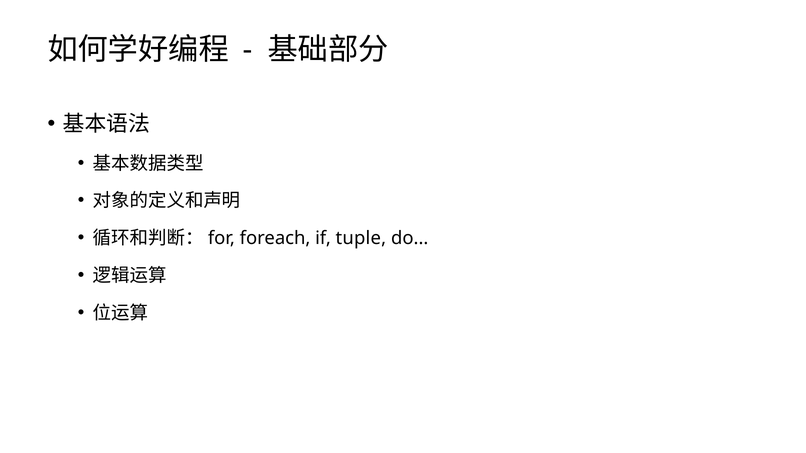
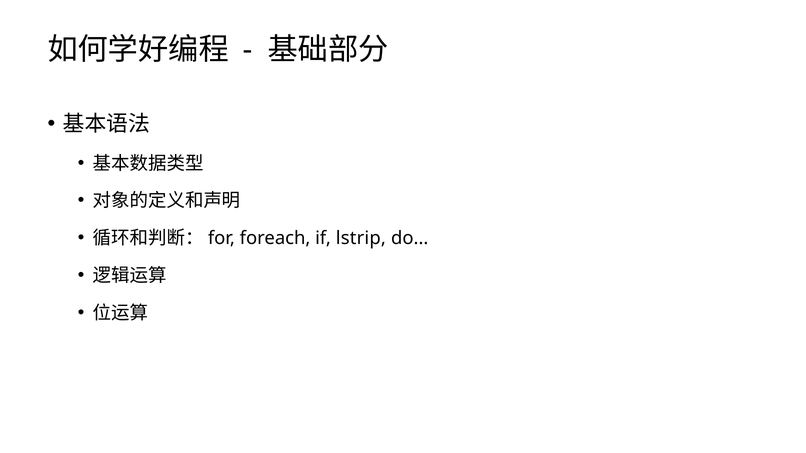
tuple: tuple -> lstrip (361, 238)
